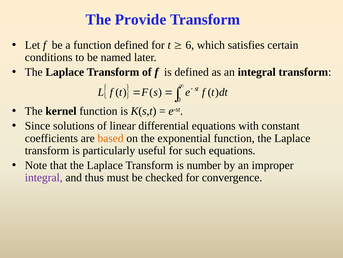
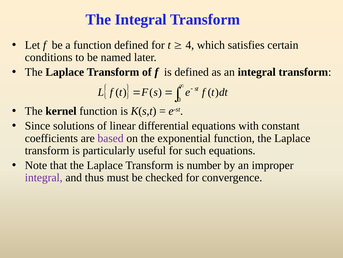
The Provide: Provide -> Integral (141, 20)
6: 6 -> 4 (190, 45)
based colour: orange -> purple (111, 138)
